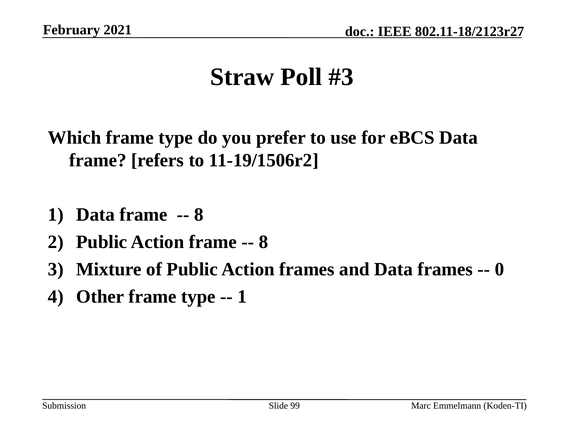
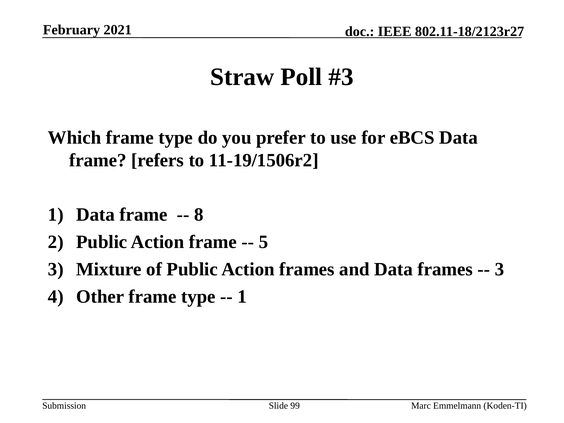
8: 8 -> 5 (263, 242)
0: 0 -> 3 (499, 269)
